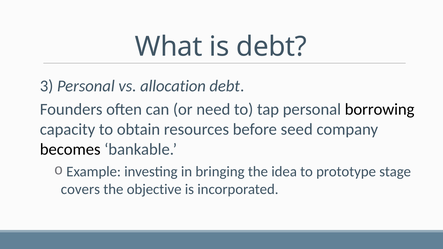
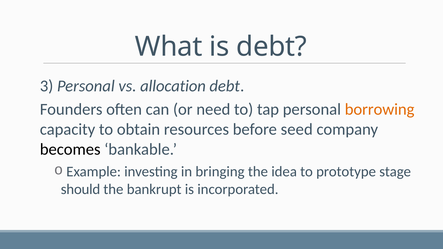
borrowing colour: black -> orange (380, 110)
covers: covers -> should (81, 190)
objective: objective -> bankrupt (154, 190)
